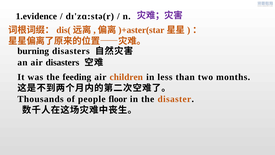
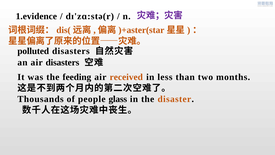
burning: burning -> polluted (33, 51)
children: children -> received (126, 77)
floor: floor -> glass (118, 99)
